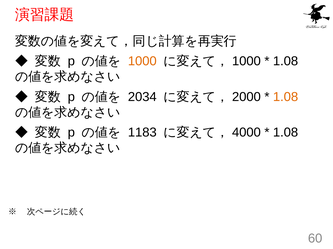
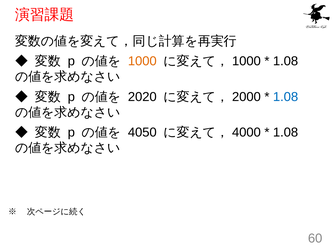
2034: 2034 -> 2020 (142, 97)
1.08 colour: orange -> blue (286, 97)
1183: 1183 -> 4050 (142, 133)
